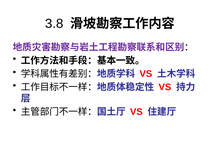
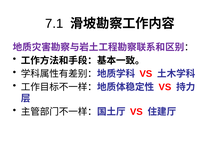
3.8: 3.8 -> 7.1 (54, 24)
